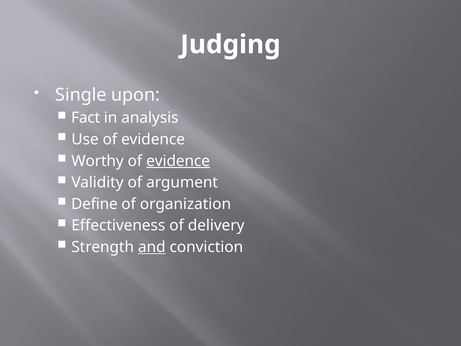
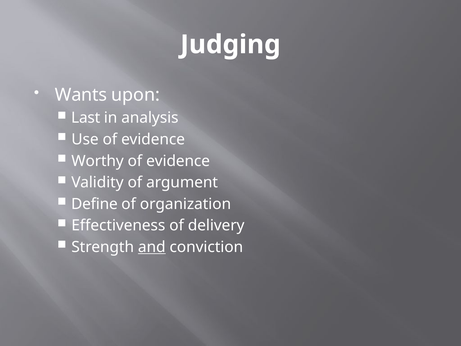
Single: Single -> Wants (81, 95)
Fact: Fact -> Last (86, 118)
evidence underline: present -> none (178, 161)
